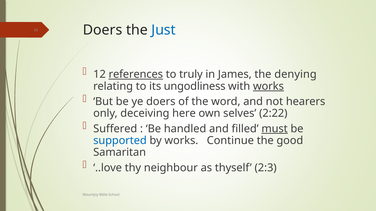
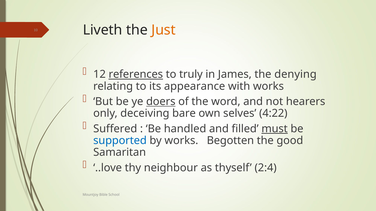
Doers: Doers -> Liveth (103, 30)
Just colour: blue -> orange (164, 30)
ungodliness: ungodliness -> appearance (195, 86)
works underline: present -> none (268, 86)
doers underline: none -> present (161, 102)
here: here -> bare (184, 114)
2:22: 2:22 -> 4:22 (273, 114)
Continue: Continue -> Begotten (230, 141)
2:3: 2:3 -> 2:4 (266, 168)
